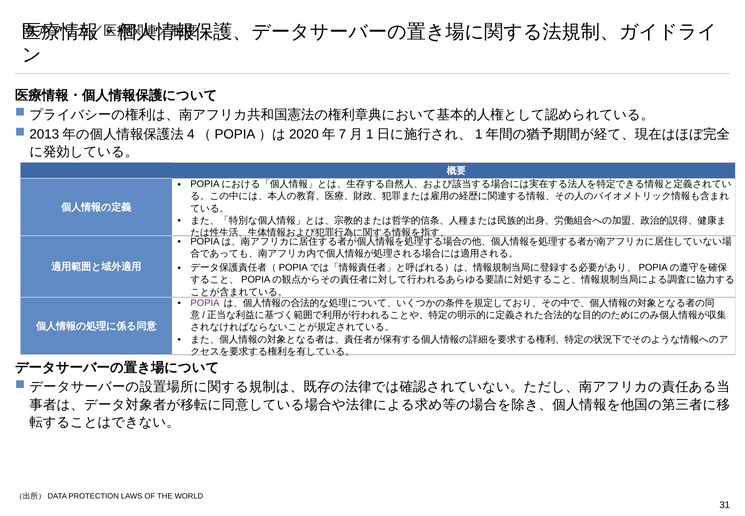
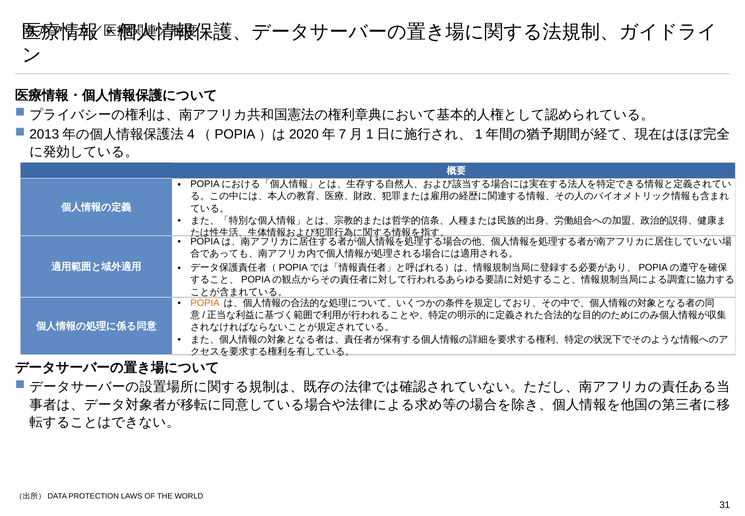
POPIA colour: purple -> orange (205, 303)
